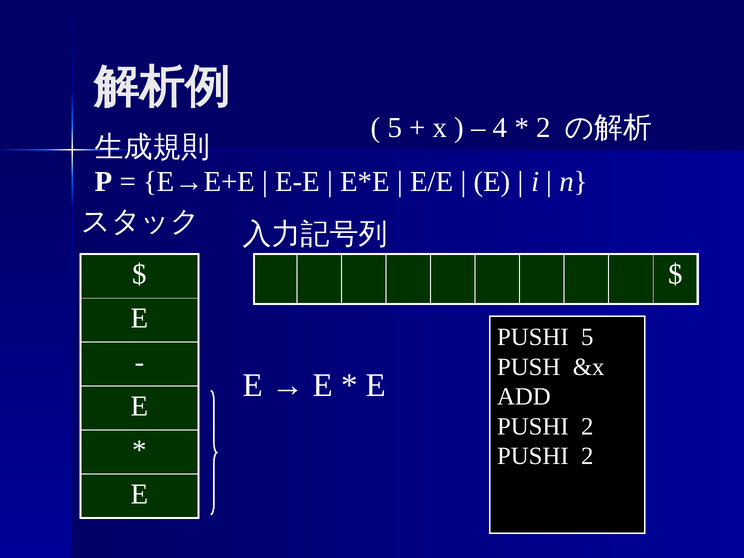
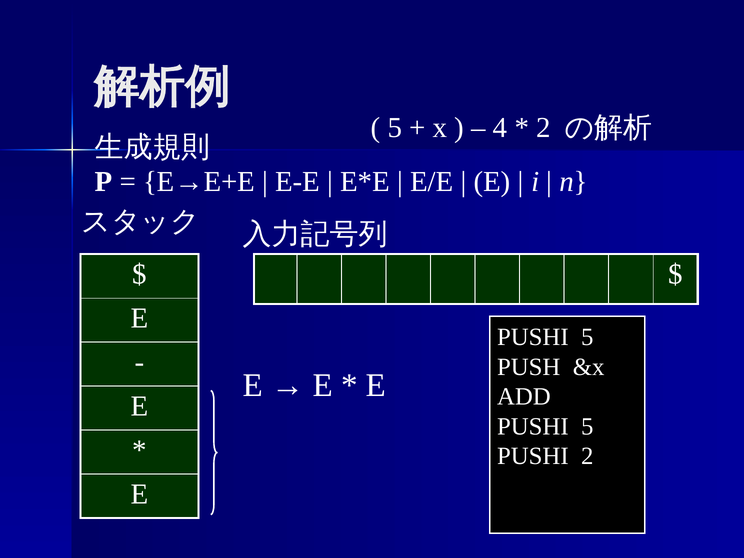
2: 2 -> 5 (587, 426)
